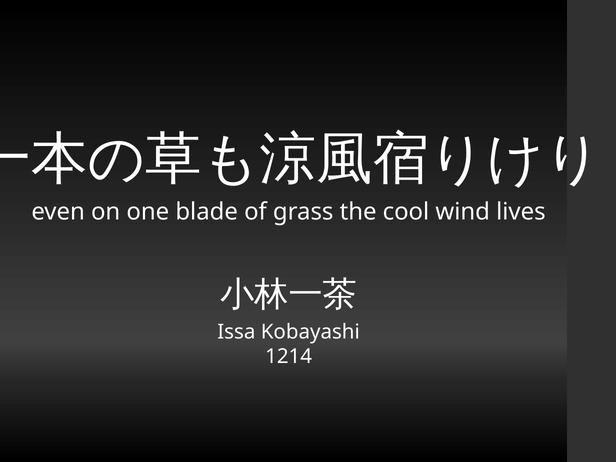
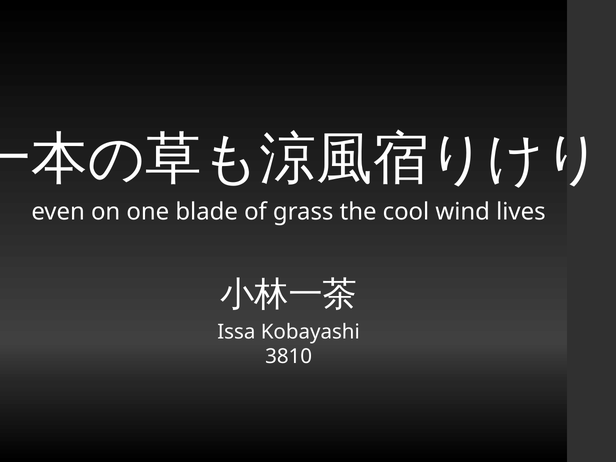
1214: 1214 -> 3810 (289, 357)
